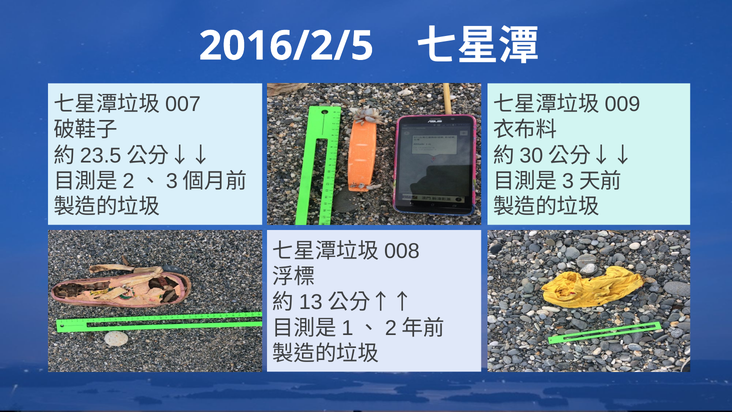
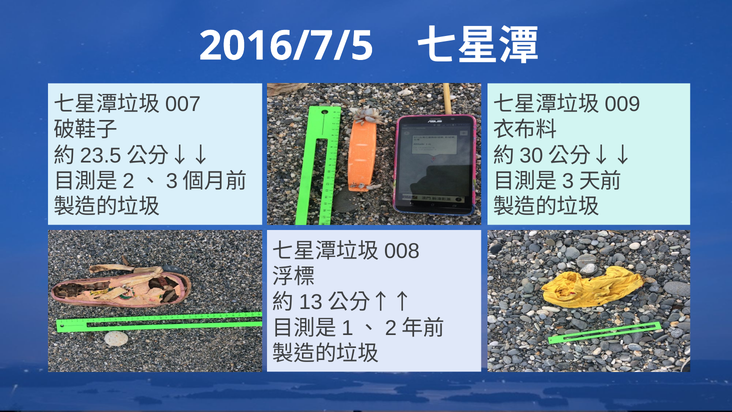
2016/2/5: 2016/2/5 -> 2016/7/5 (286, 46)
